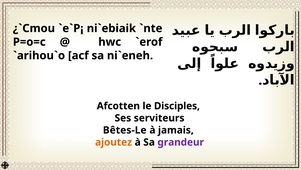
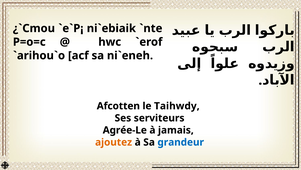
Disciples: Disciples -> Taihwdy (177, 106)
Bêtes-Le: Bêtes-Le -> Agrée-Le (125, 130)
grandeur colour: purple -> blue (181, 142)
